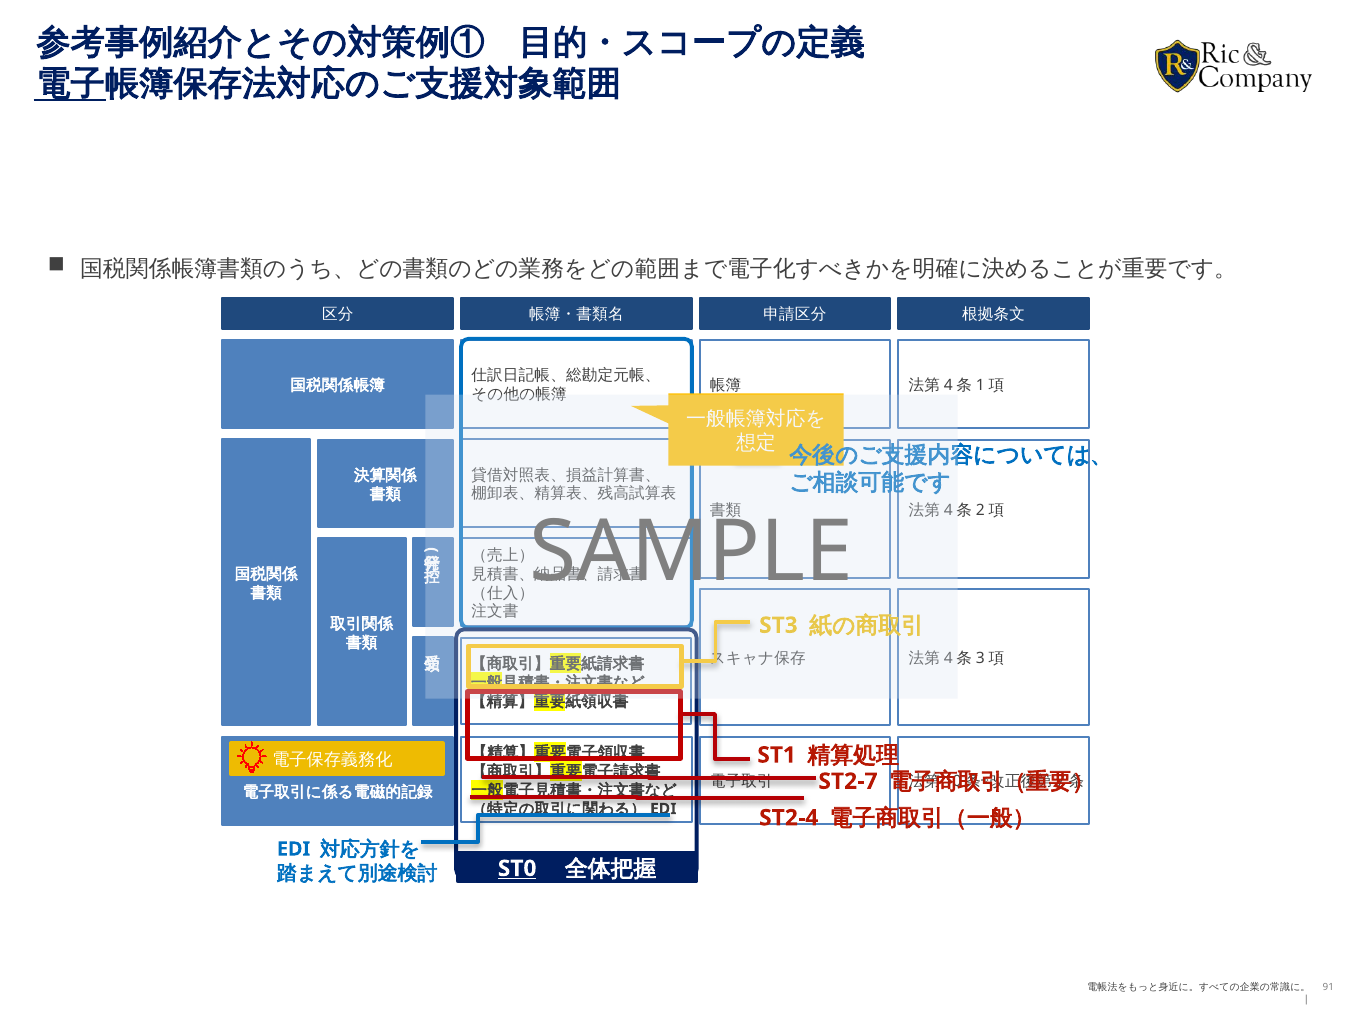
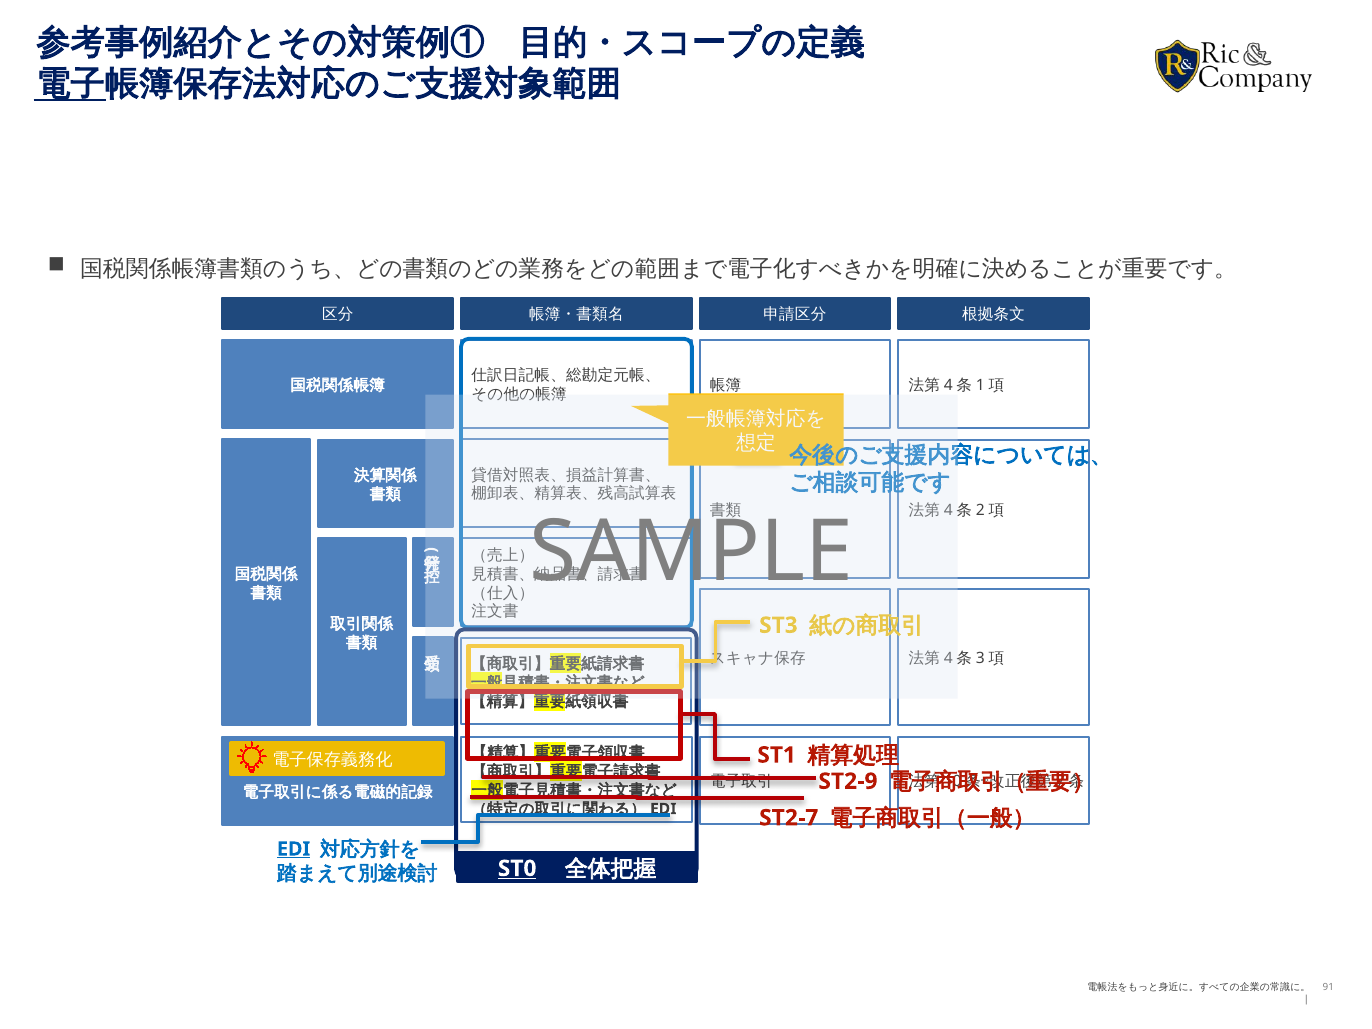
ST2-7: ST2-7 -> ST2-9 (848, 781)
ST2-4: ST2-4 -> ST2-7 (789, 818)
EDI underline: none -> present (294, 849)
